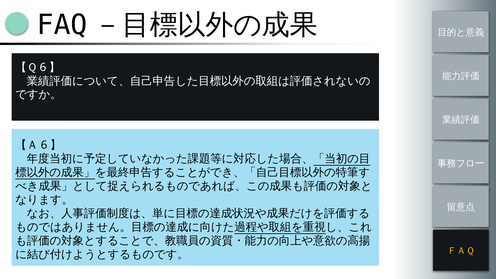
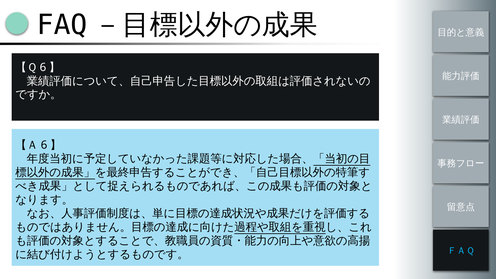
ＦＡＱ colour: yellow -> light blue (461, 251)
